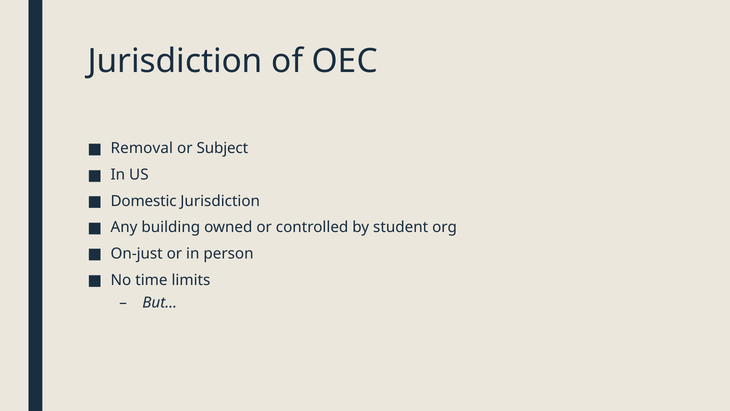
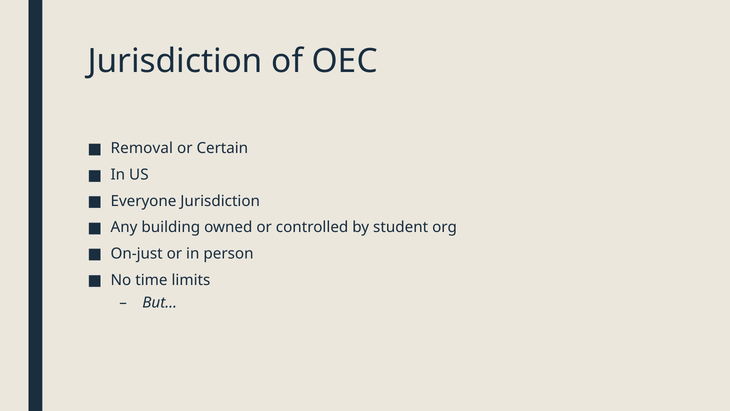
Subject: Subject -> Certain (222, 148)
Domestic: Domestic -> Everyone (143, 201)
